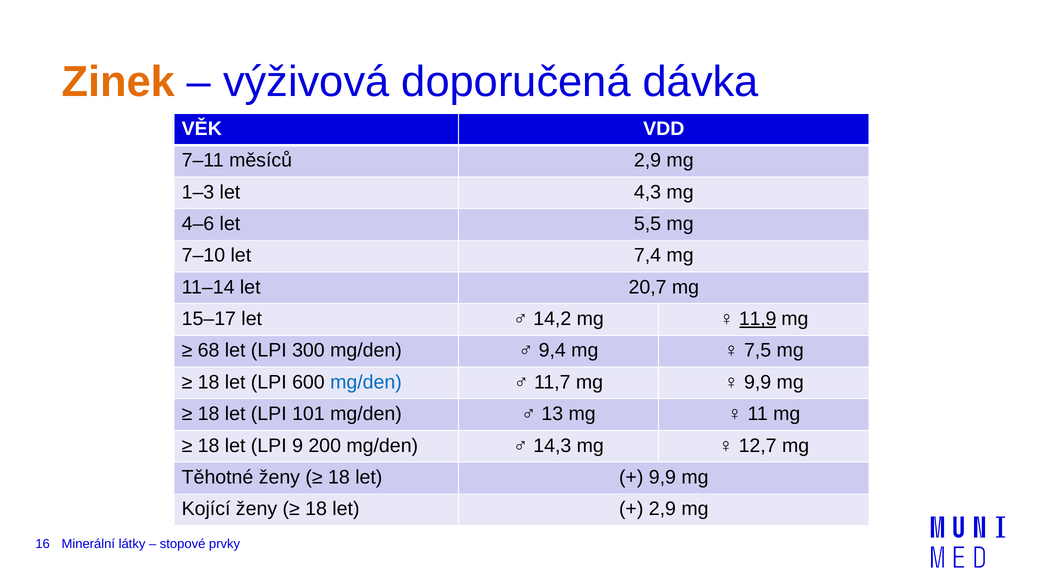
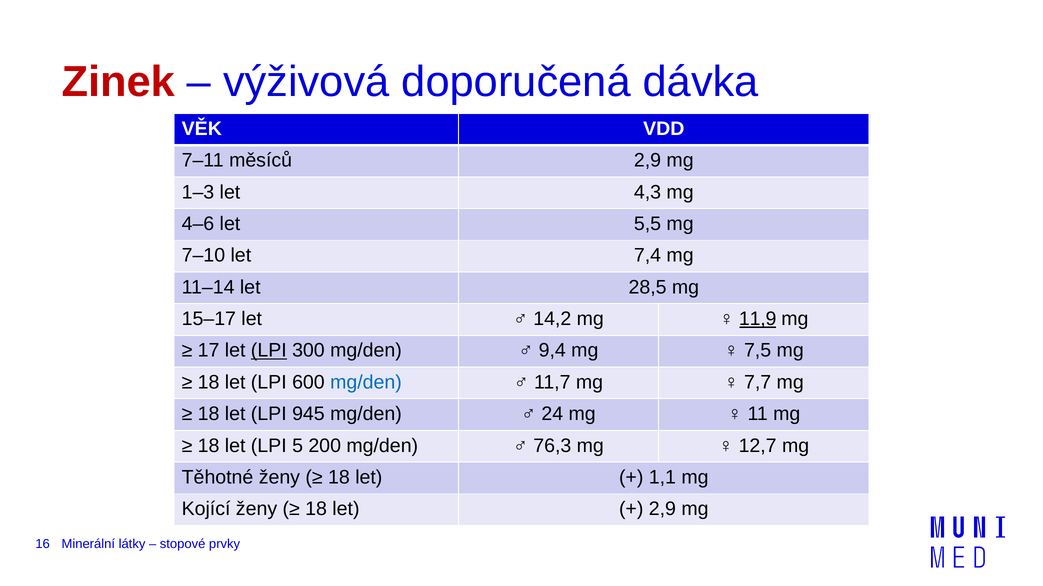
Zinek colour: orange -> red (118, 82)
20,7: 20,7 -> 28,5 (648, 287)
68: 68 -> 17 (209, 351)
LPI underline: none -> present (269, 351)
9,9: 9,9 -> 7,7 (758, 383)
101: 101 -> 945 (308, 414)
13: 13 -> 24 (552, 414)
9: 9 -> 5 (298, 446)
14,3: 14,3 -> 76,3 (552, 446)
9,9: 9,9 -> 1,1 (662, 478)
